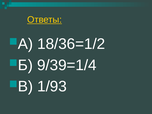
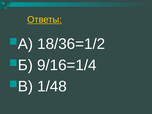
9/39=1/4: 9/39=1/4 -> 9/16=1/4 (67, 65)
1/93: 1/93 -> 1/48 (52, 86)
